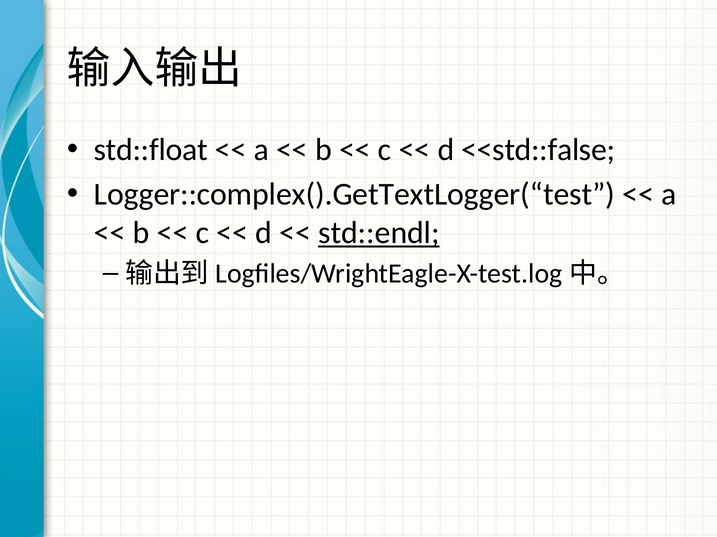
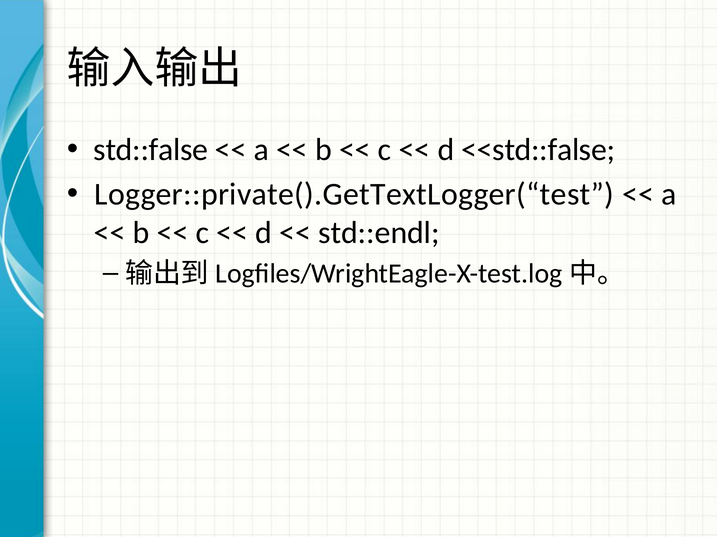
std::float: std::float -> std::false (151, 150)
Logger::complex().GetTextLogger(“test: Logger::complex().GetTextLogger(“test -> Logger::private().GetTextLogger(“test (354, 195)
std::endl underline: present -> none (379, 233)
